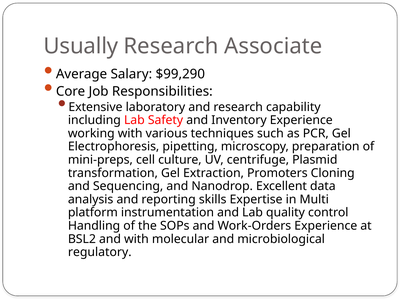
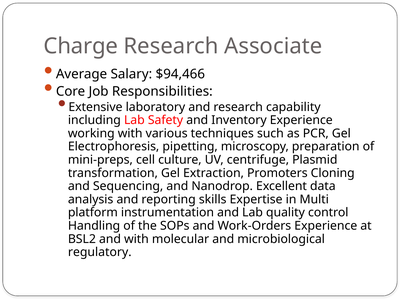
Usually: Usually -> Charge (81, 46)
$99,290: $99,290 -> $94,466 (180, 74)
